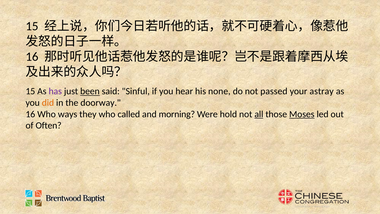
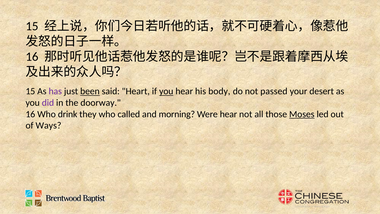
Sinful: Sinful -> Heart (136, 91)
you underline: none -> present (166, 91)
none: none -> body (219, 91)
astray: astray -> desert (322, 91)
did colour: orange -> purple (48, 103)
ways: ways -> drink (68, 114)
Were hold: hold -> hear (228, 114)
all underline: present -> none (259, 114)
Often: Often -> Ways (48, 125)
